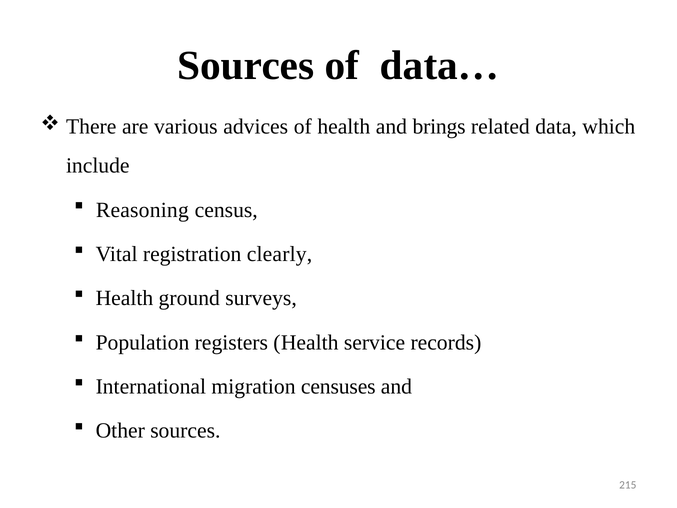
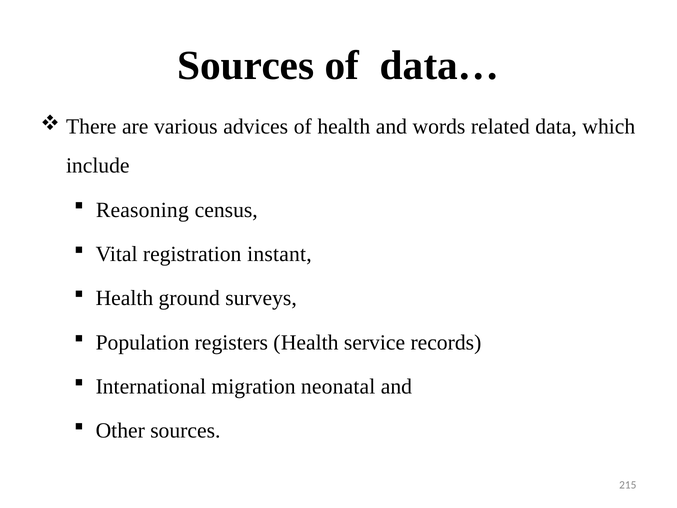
brings: brings -> words (439, 127)
clearly: clearly -> instant (279, 254)
censuses: censuses -> neonatal (338, 386)
